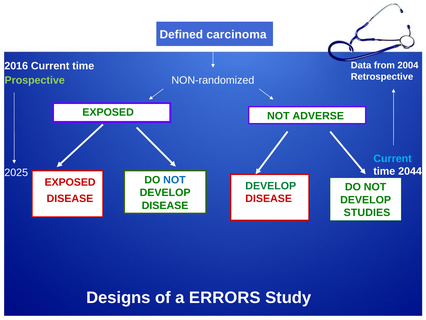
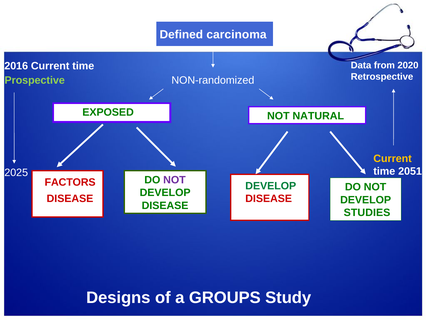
2004: 2004 -> 2020 (408, 65)
ADVERSE: ADVERSE -> NATURAL (318, 116)
Current colour: light blue -> yellow (393, 158)
2044: 2044 -> 2051 (410, 171)
NOT colour: blue -> purple (174, 180)
EXPOSED: EXPOSED -> FACTORS (70, 182)
ERRORS: ERRORS -> GROUPS (225, 297)
